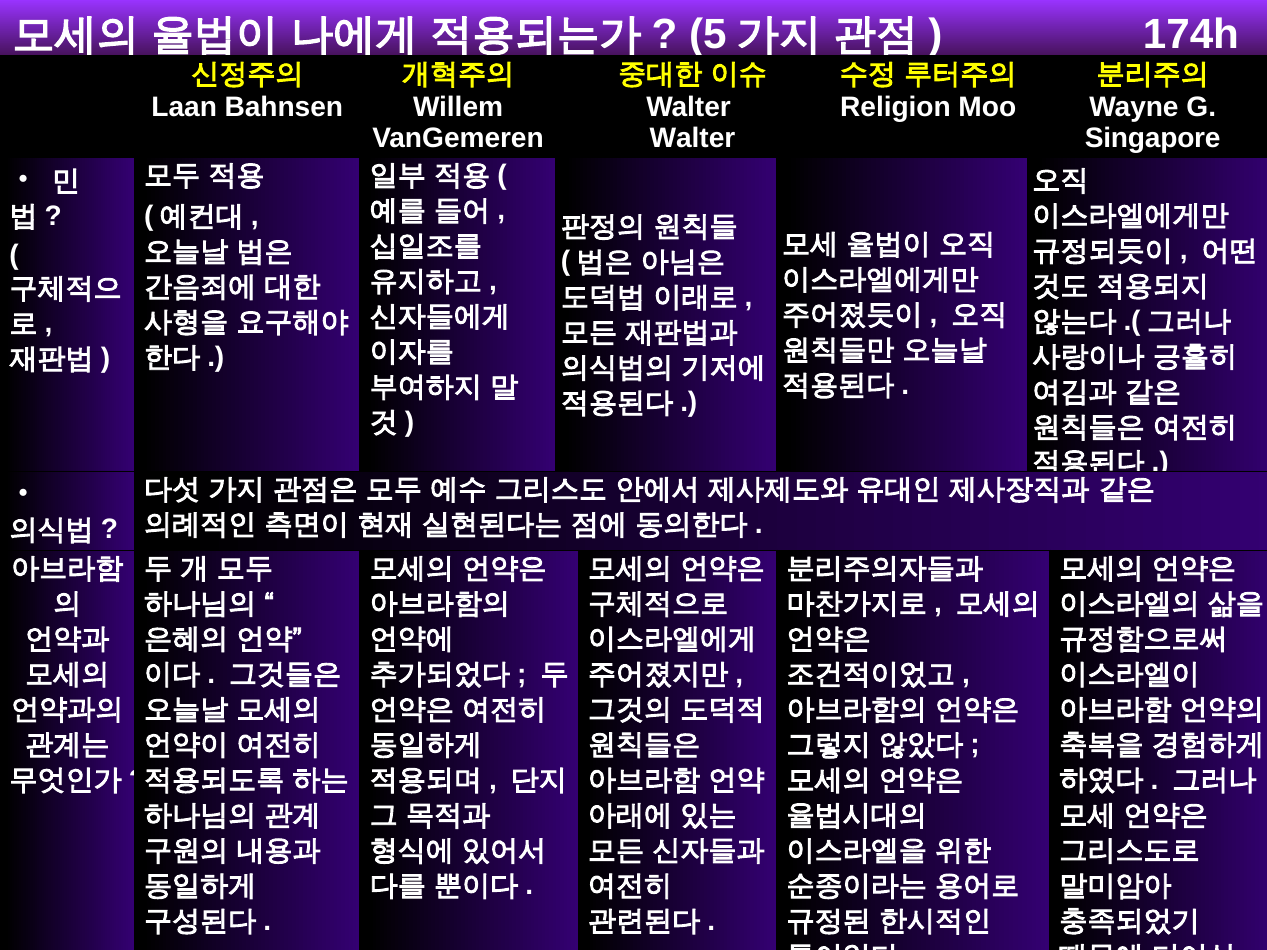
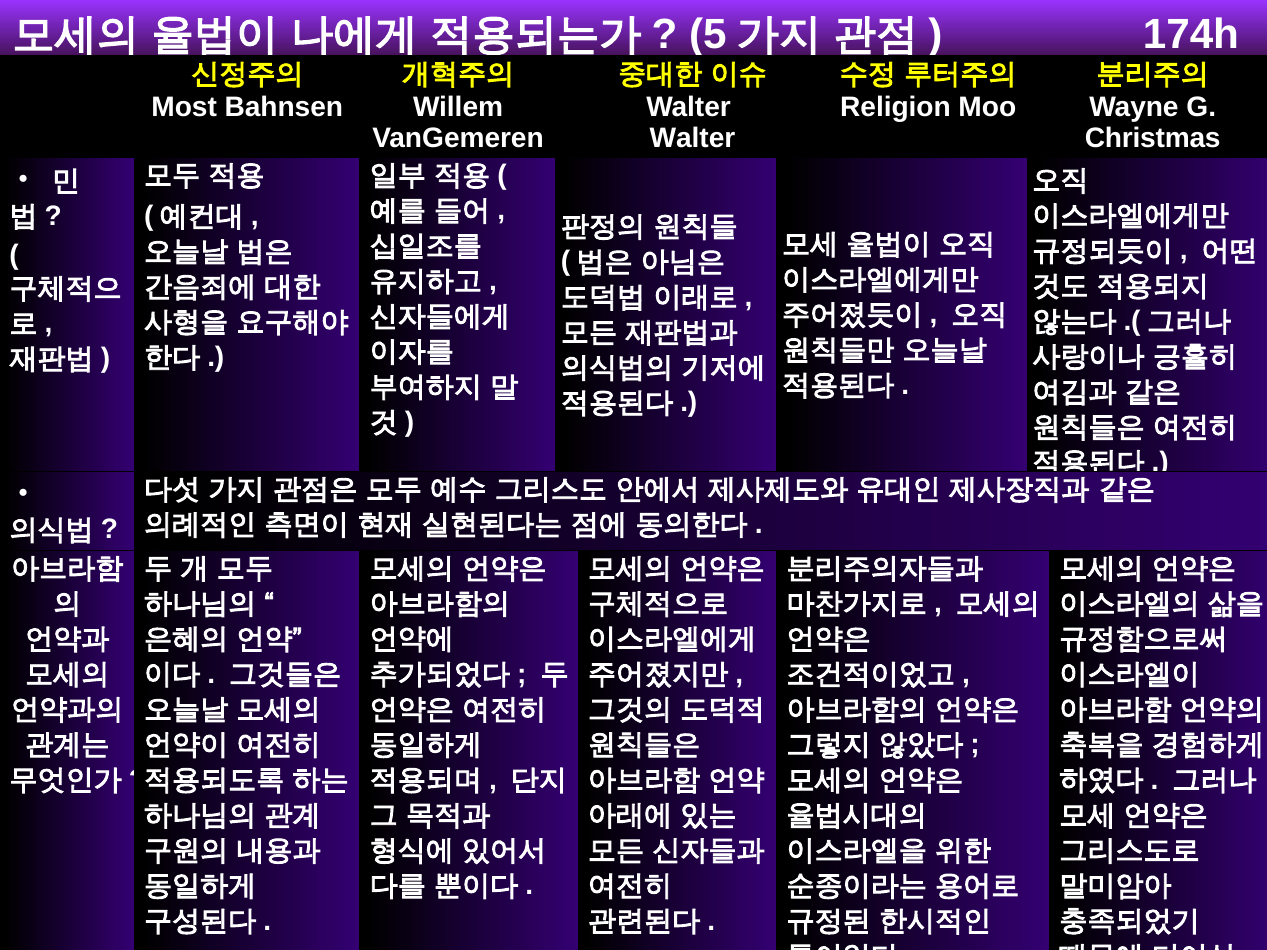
Laan: Laan -> Most (184, 107)
Singapore: Singapore -> Christmas (1153, 139)
